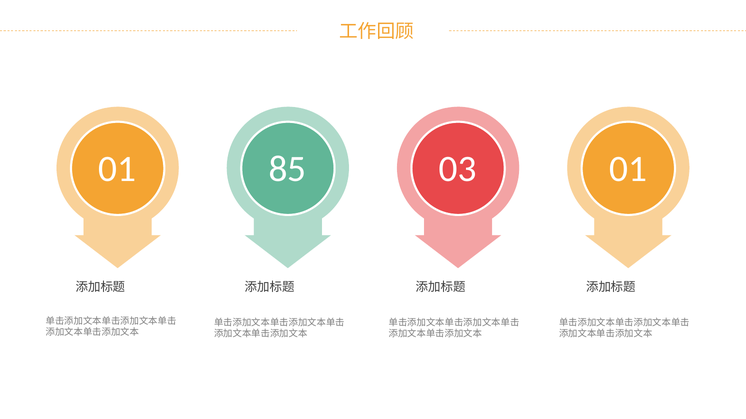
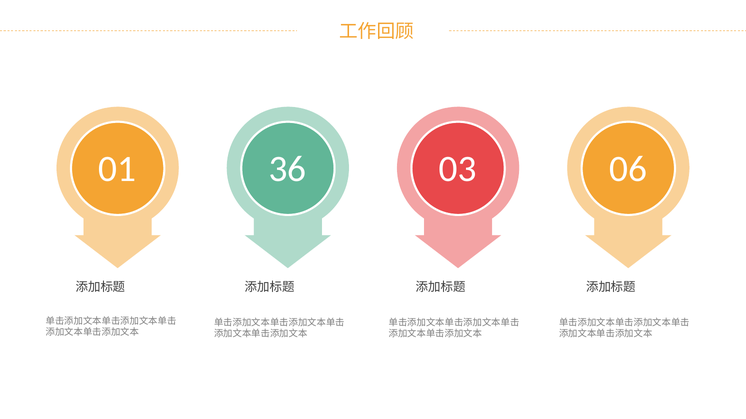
85: 85 -> 36 (287, 169)
03 01: 01 -> 06 (628, 169)
